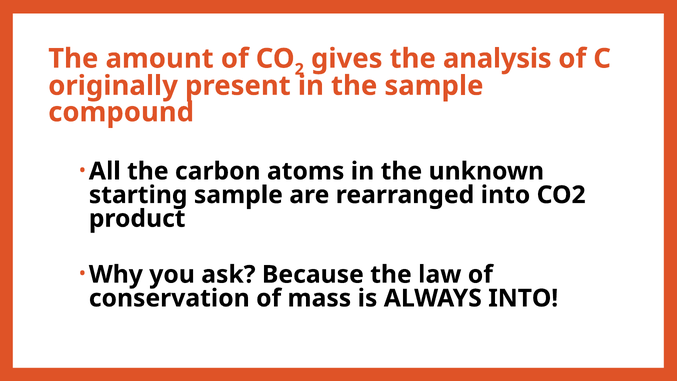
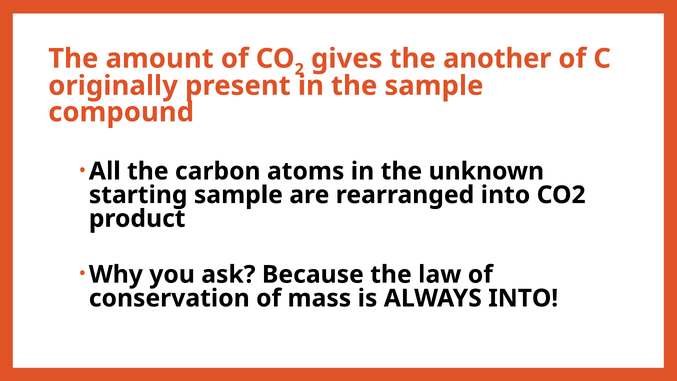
analysis: analysis -> another (497, 59)
